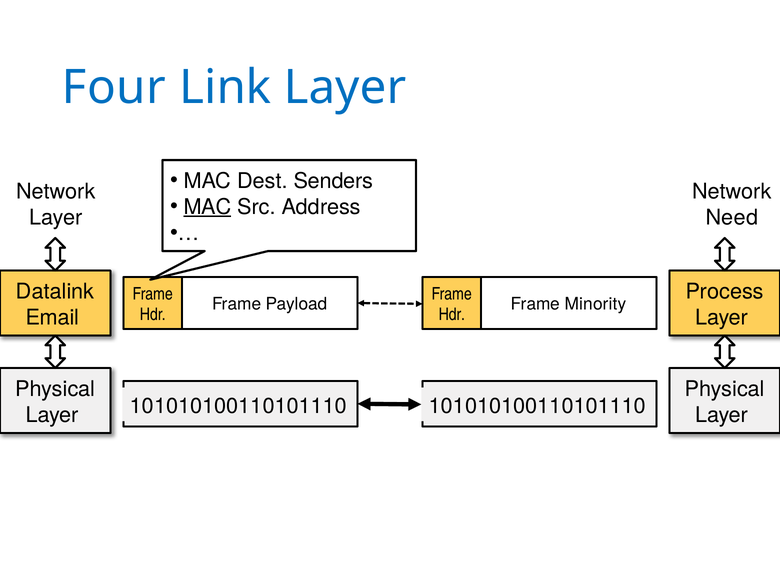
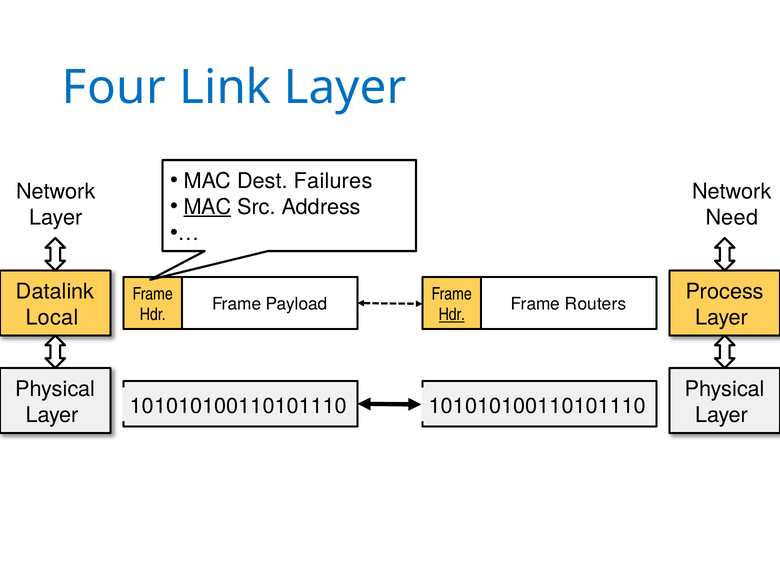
Senders: Senders -> Failures (333, 181)
Minority: Minority -> Routers (596, 304)
Hdr underline: none -> present (452, 315)
Email: Email -> Local (52, 318)
